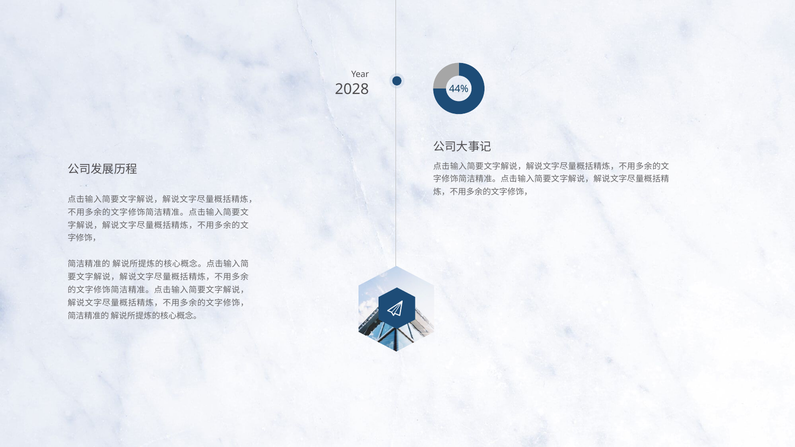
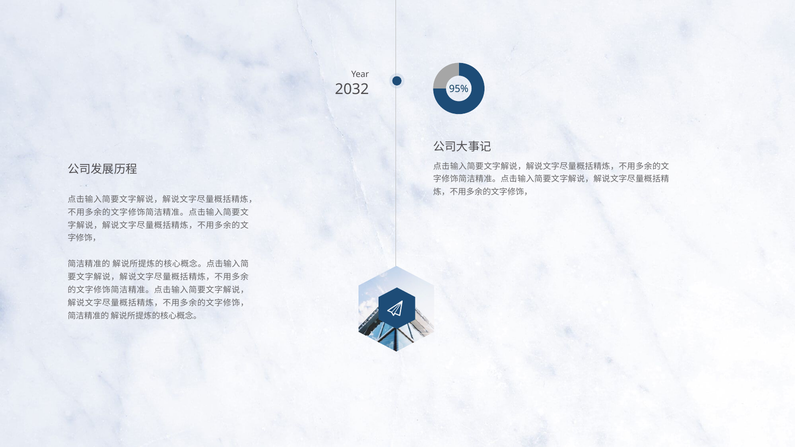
2028: 2028 -> 2032 (352, 89)
44%: 44% -> 95% (459, 89)
